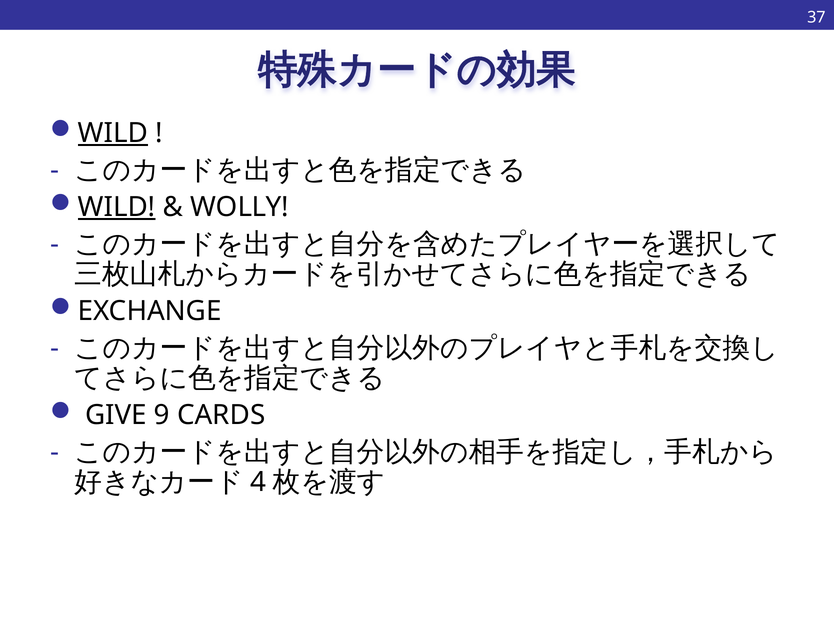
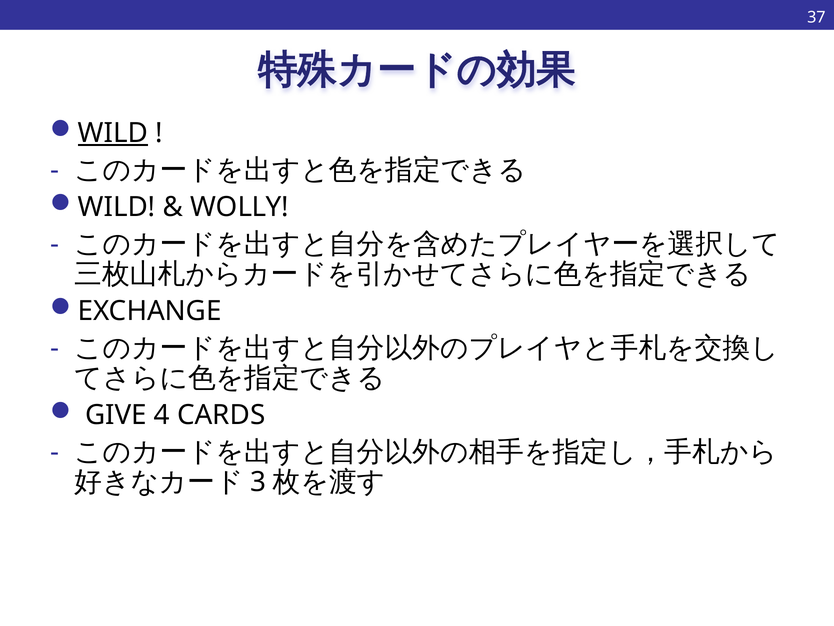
WILD underline: present -> none (117, 207)
9: 9 -> 4 (162, 415)
4: 4 -> 3 (258, 482)
